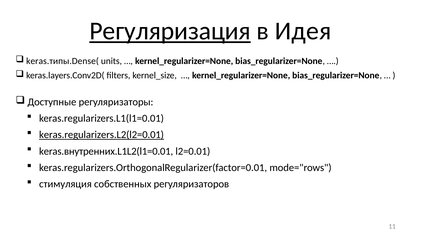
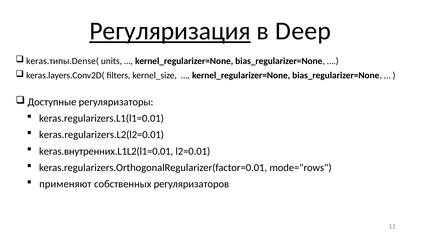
Идея: Идея -> Deep (303, 31)
keras.regularizers.L2(l2=0.01 underline: present -> none (102, 135)
стимуляция: стимуляция -> применяют (65, 184)
